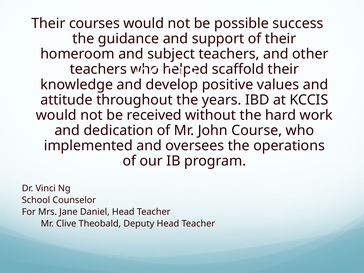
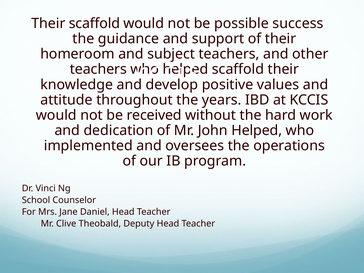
Their courses: courses -> scaffold (94, 23)
John Course: Course -> Helped (257, 130)
